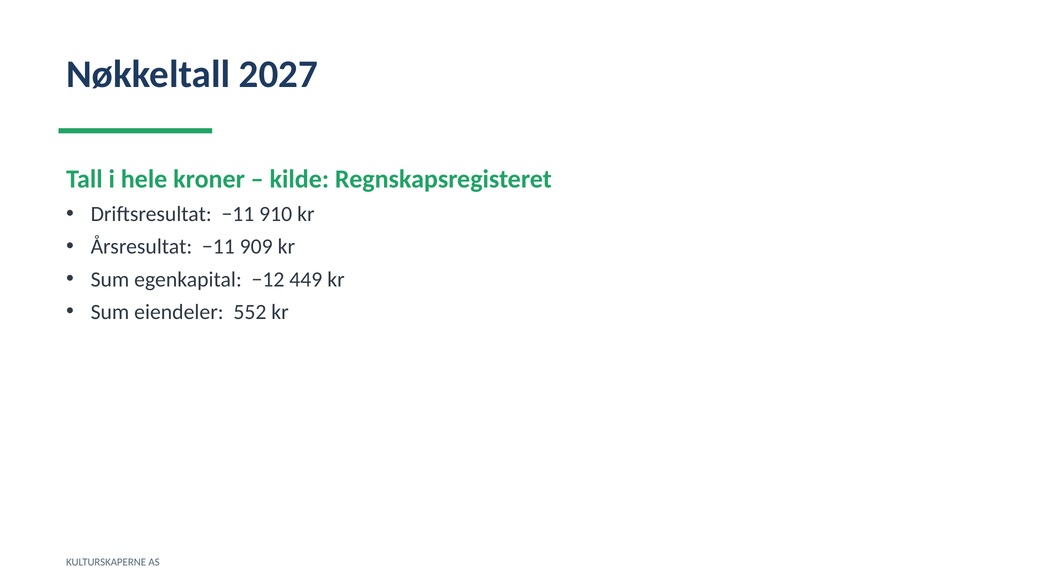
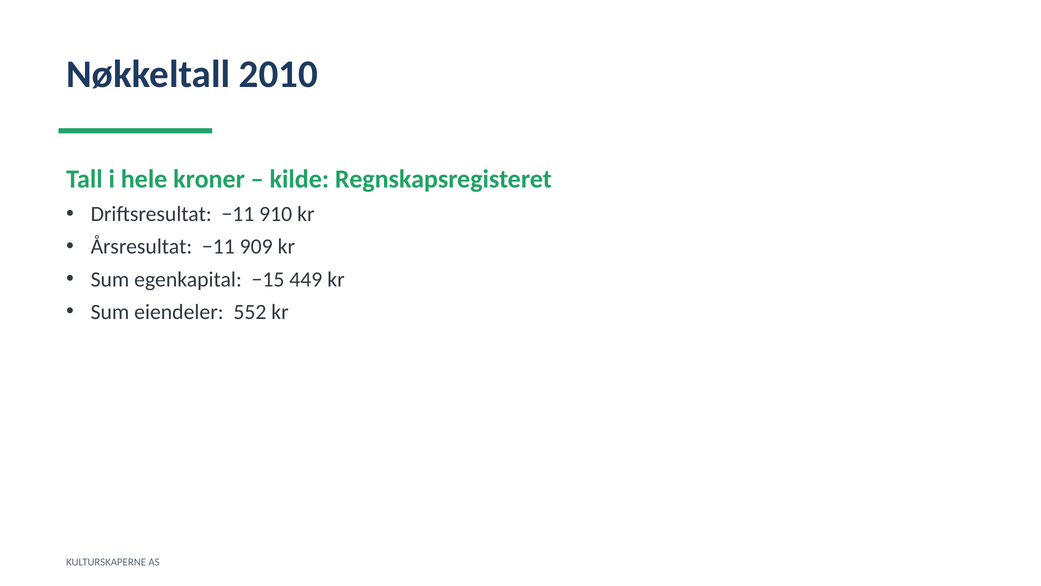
2027: 2027 -> 2010 (278, 74)
−12: −12 -> −15 (268, 279)
